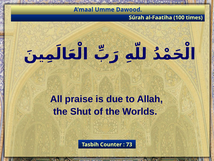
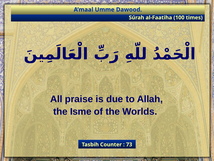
Shut: Shut -> Isme (81, 111)
